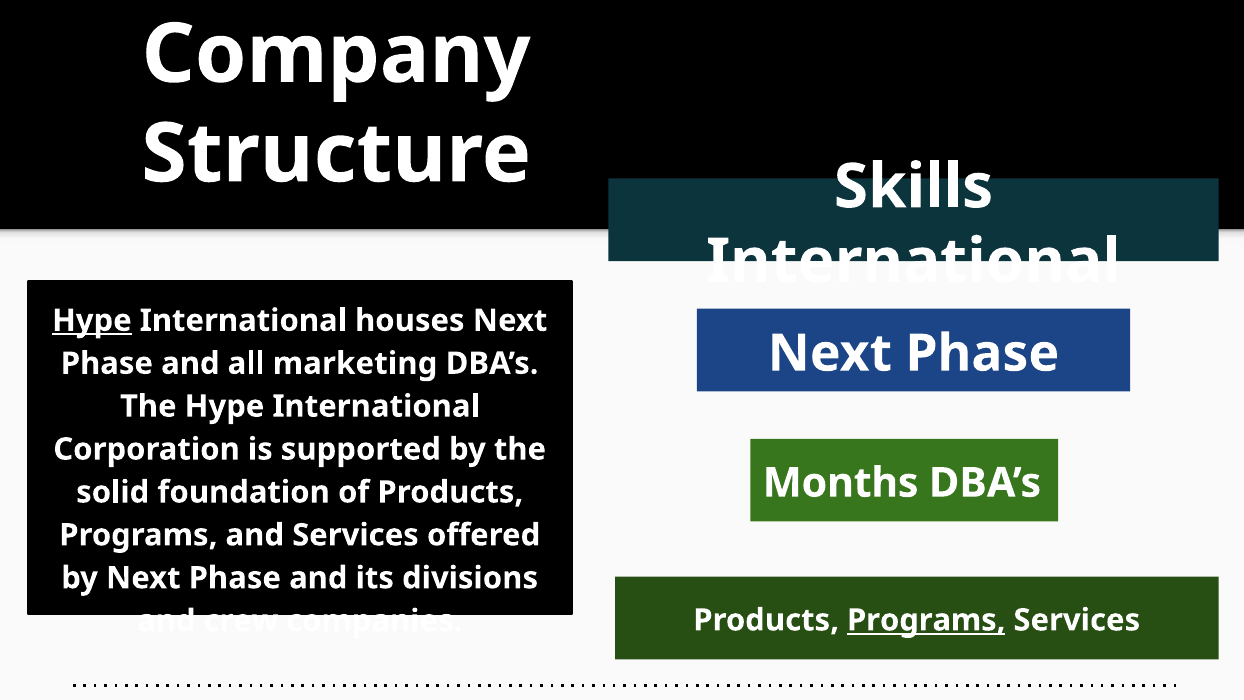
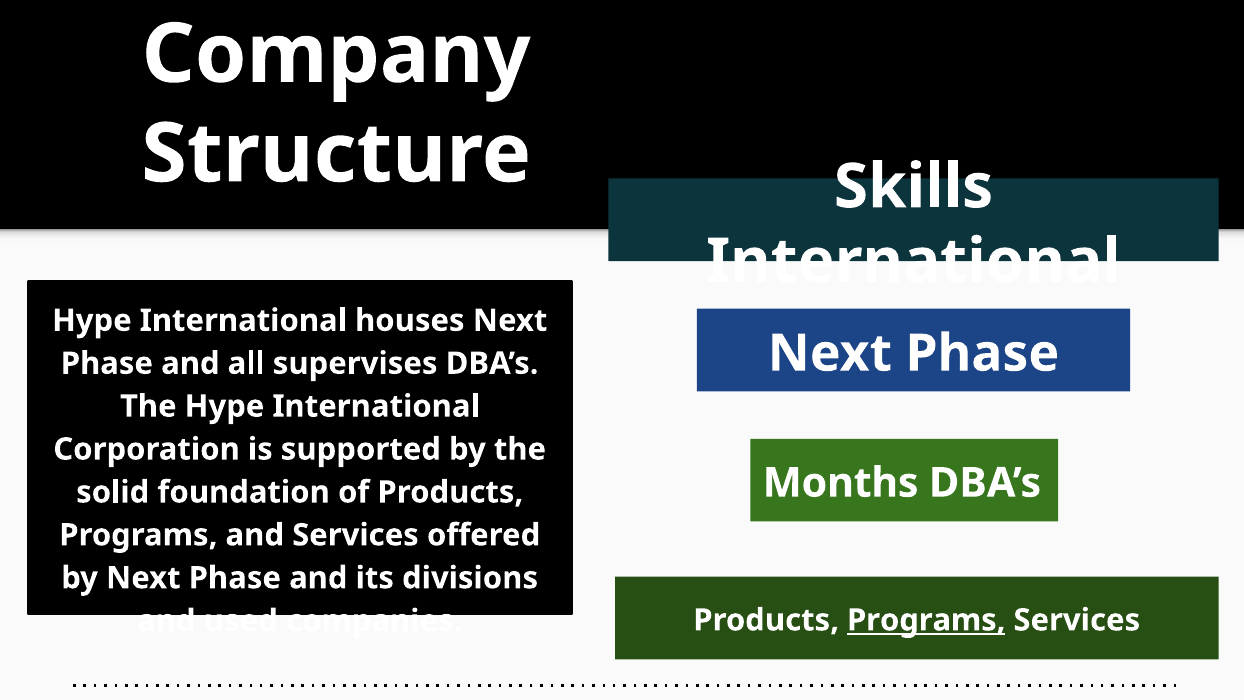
Hype underline: present -> none (92, 320)
marketing: marketing -> supervises (355, 363)
crew: crew -> used (241, 621)
